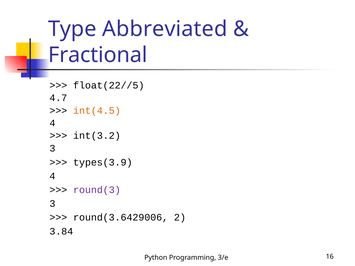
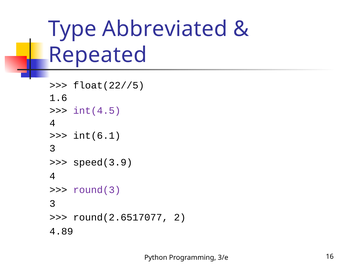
Fractional: Fractional -> Repeated (98, 55)
4.7: 4.7 -> 1.6 (58, 98)
int(4.5 colour: orange -> purple (97, 111)
int(3.2: int(3.2 -> int(6.1 (97, 136)
types(3.9: types(3.9 -> speed(3.9 (103, 162)
round(3.6429006: round(3.6429006 -> round(2.6517077 (121, 218)
3.84: 3.84 -> 4.89 (61, 231)
